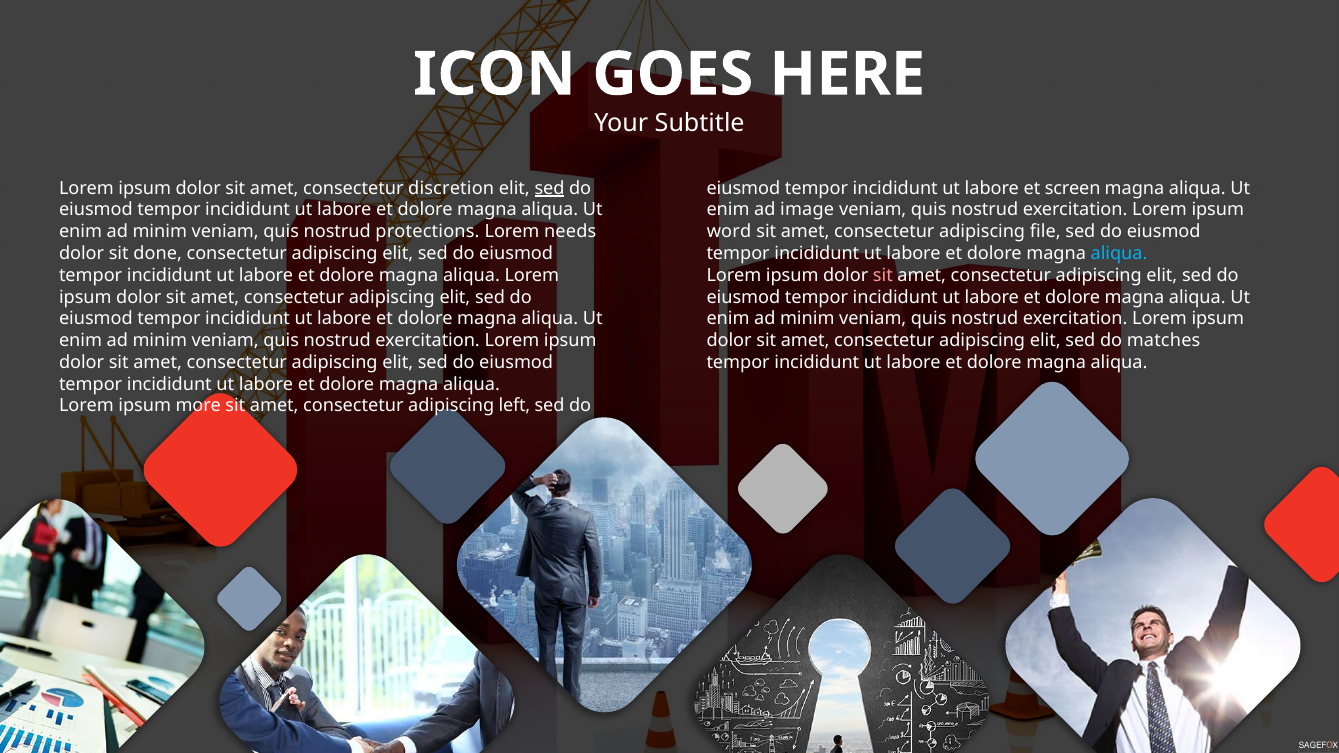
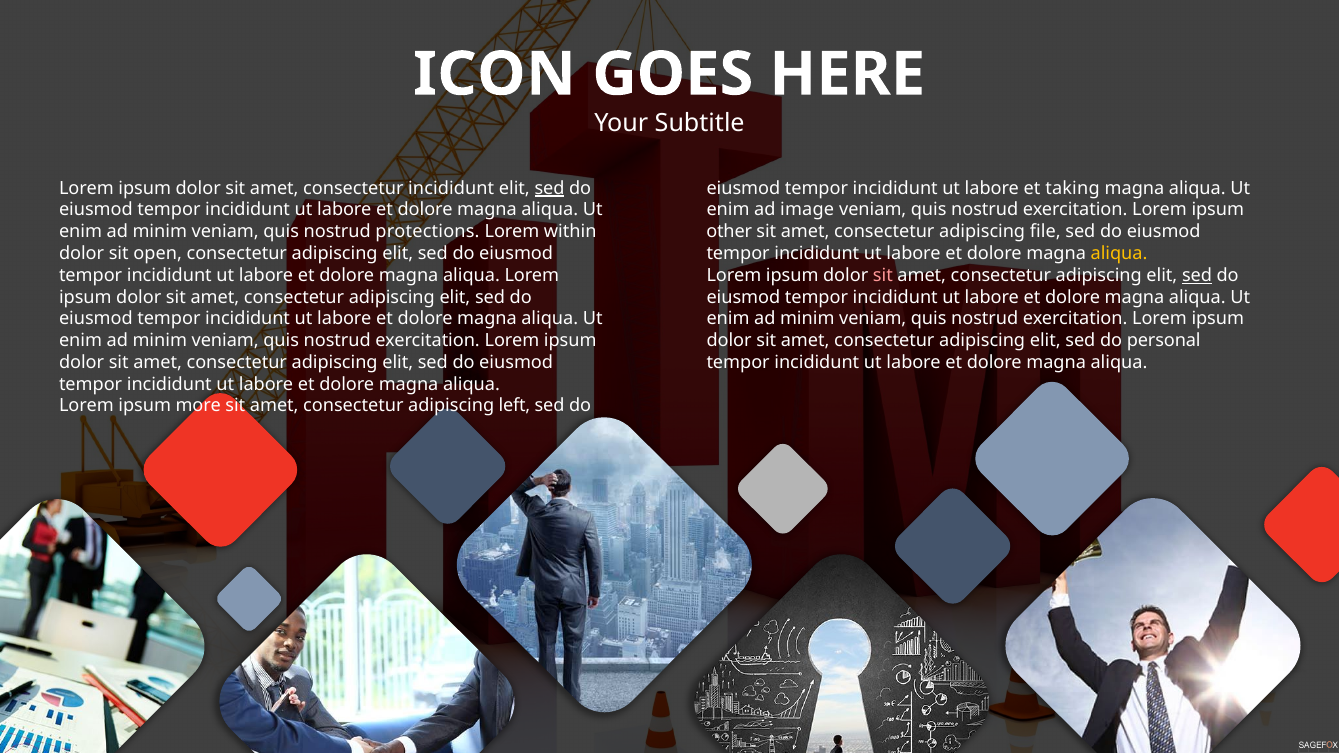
consectetur discretion: discretion -> incididunt (451, 188)
screen: screen -> taking (1072, 188)
needs: needs -> within (570, 232)
word: word -> other (729, 232)
done: done -> open (158, 254)
aliqua colour: light blue -> yellow (1119, 254)
sed underline: none -> present (1197, 275)
matches: matches -> personal (1164, 341)
